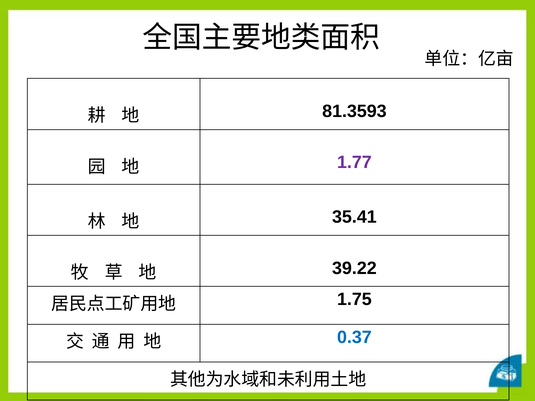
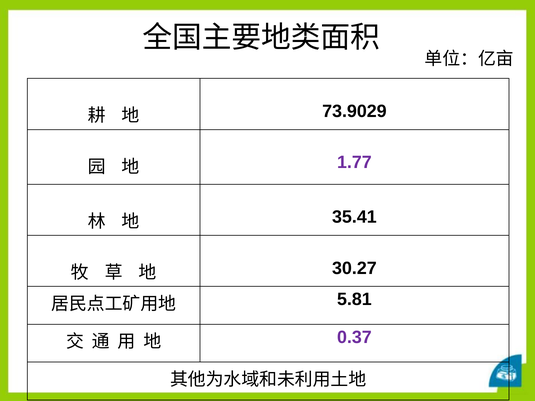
81.3593: 81.3593 -> 73.9029 (354, 111)
39.22: 39.22 -> 30.27 (354, 268)
1.75: 1.75 -> 5.81 (354, 300)
0.37 colour: blue -> purple (354, 337)
